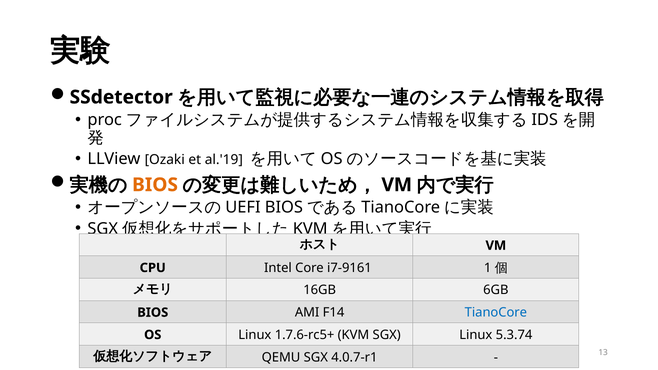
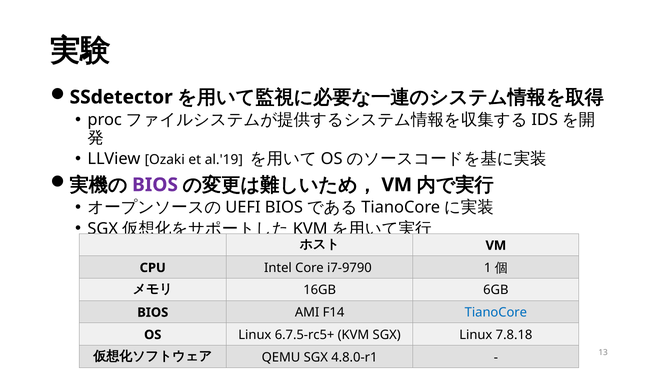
BIOS colour: orange -> purple (155, 185)
i7-9161: i7-9161 -> i7-9790 (349, 268)
1.7.6-rc5+: 1.7.6-rc5+ -> 6.7.5-rc5+ (305, 335)
5.3.74: 5.3.74 -> 7.8.18 (514, 335)
4.0.7-r1: 4.0.7-r1 -> 4.8.0-r1 (354, 357)
